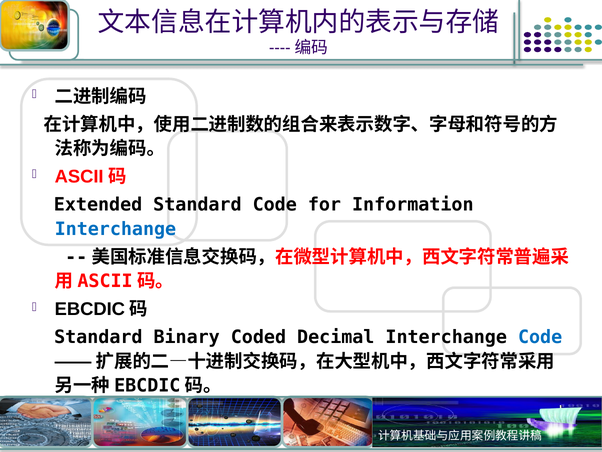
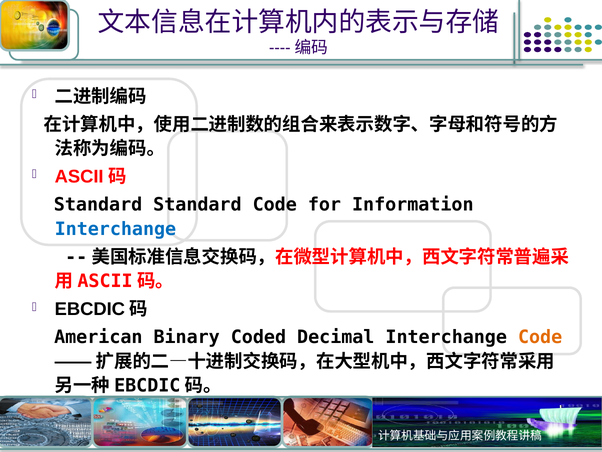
Extended: Extended -> Standard (98, 204)
Standard: Standard -> American (98, 337)
Code colour: blue -> orange (540, 337)
